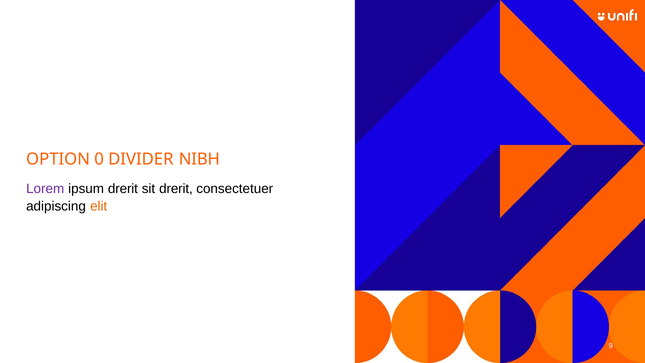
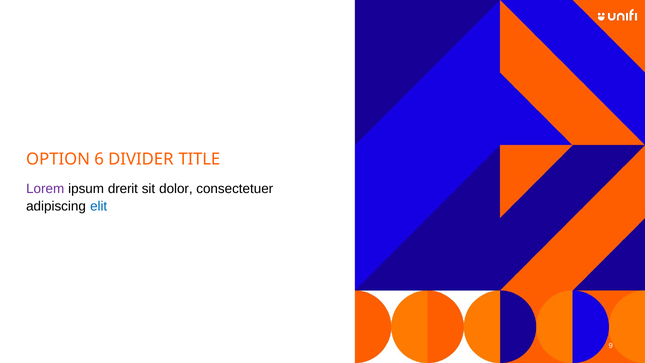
0: 0 -> 6 (99, 159)
NIBH: NIBH -> TITLE (199, 159)
sit drerit: drerit -> dolor (176, 189)
elit colour: orange -> blue (99, 206)
